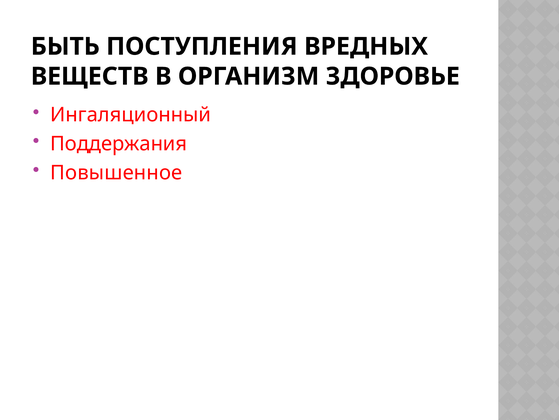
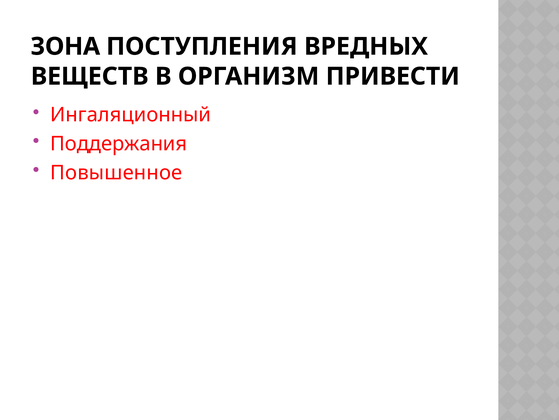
БЫТЬ: БЫТЬ -> ЗОНА (65, 46)
ЗДОРОВЬЕ: ЗДОРОВЬЕ -> ПРИВЕСТИ (393, 76)
